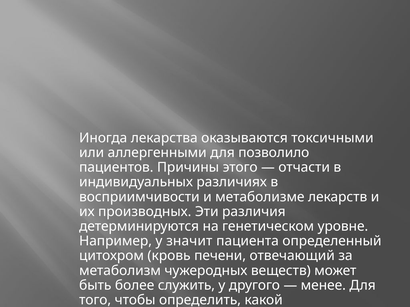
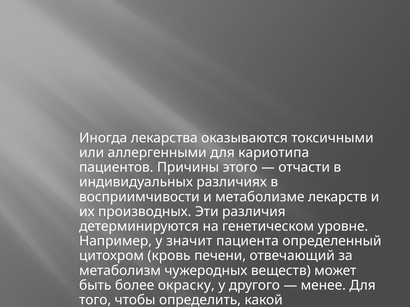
позволило: позволило -> кариотипа (274, 153)
служить: служить -> окраску (186, 286)
